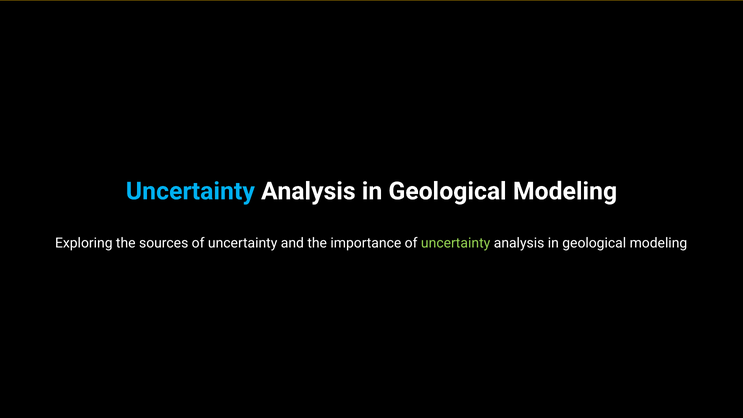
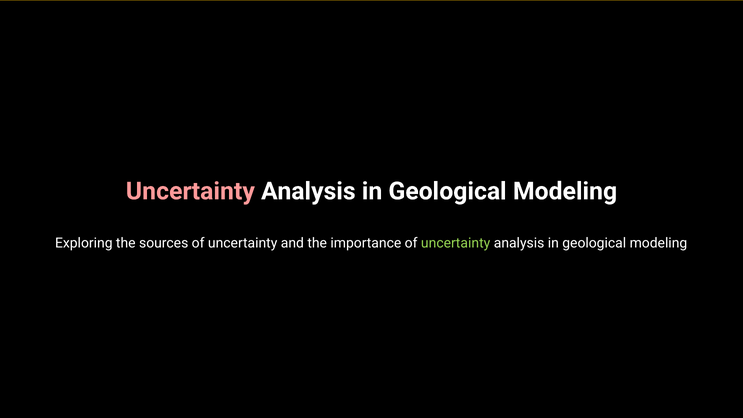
Uncertainty colour: light blue -> pink (190, 191)
